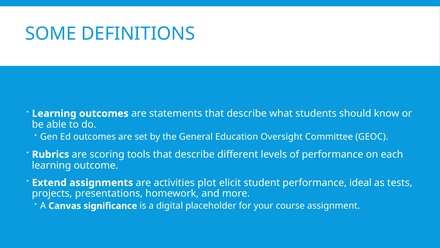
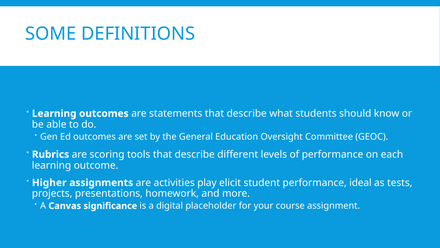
Extend: Extend -> Higher (49, 182)
plot: plot -> play (207, 182)
